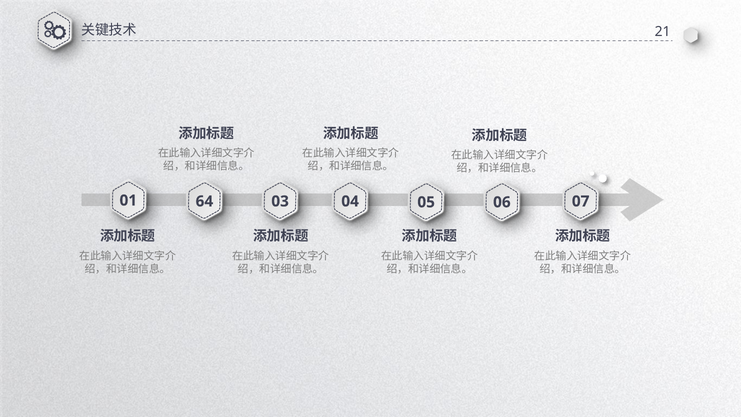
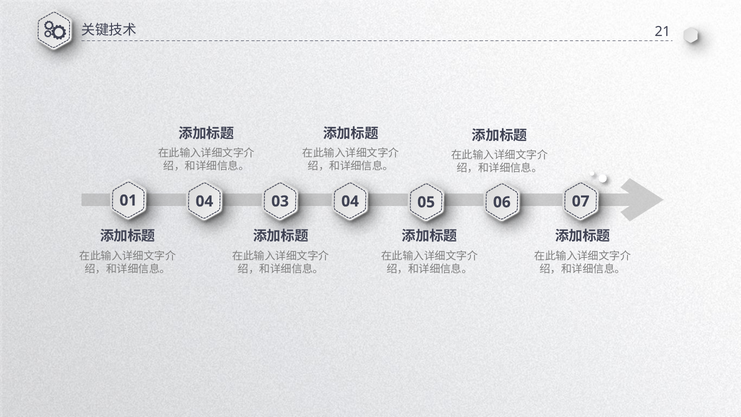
01 64: 64 -> 04 (204, 201)
